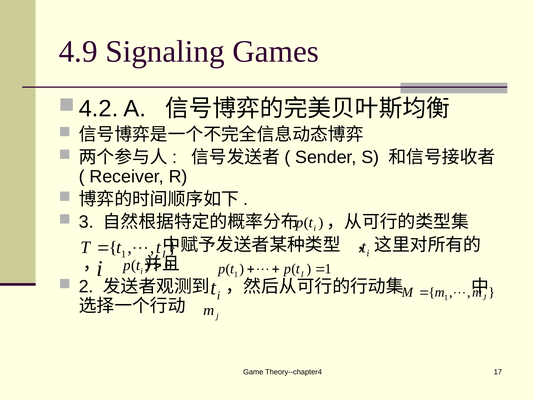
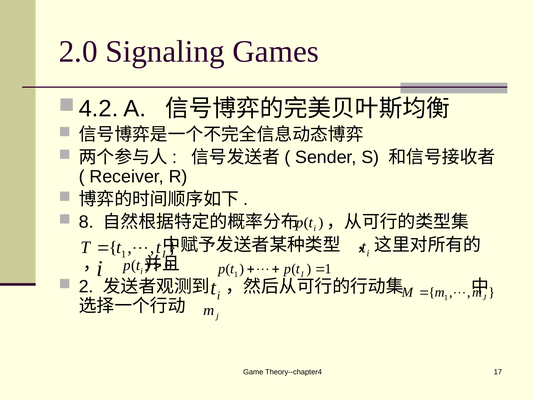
4.9: 4.9 -> 2.0 (78, 52)
3: 3 -> 8 (86, 222)
